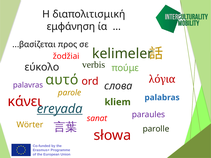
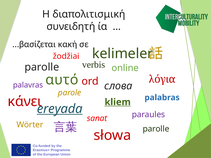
εμφάνηση: εμφάνηση -> συνειδητή (71, 27)
προς: προς -> κακή (68, 44)
εύκολο: εύκολο -> parolle (42, 67)
πούμε: πούμε -> online (125, 68)
kliem underline: none -> present (118, 102)
